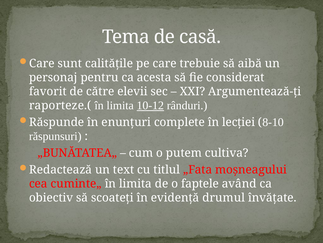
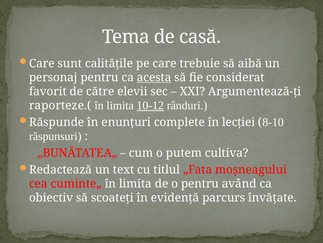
acesta underline: none -> present (154, 77)
o faptele: faptele -> pentru (200, 183)
drumul: drumul -> parcurs (224, 197)
